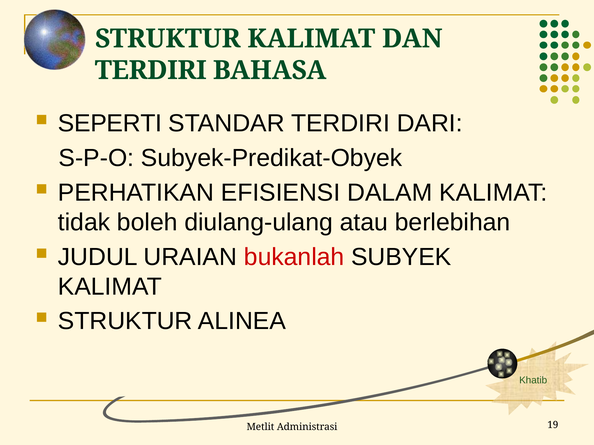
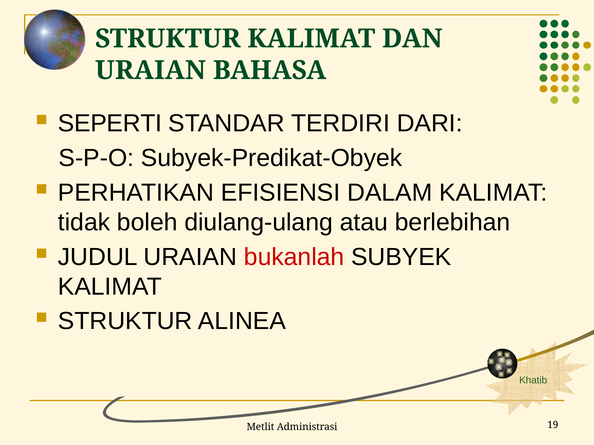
TERDIRI: TERDIRI -> URAIAN (150, 70)
